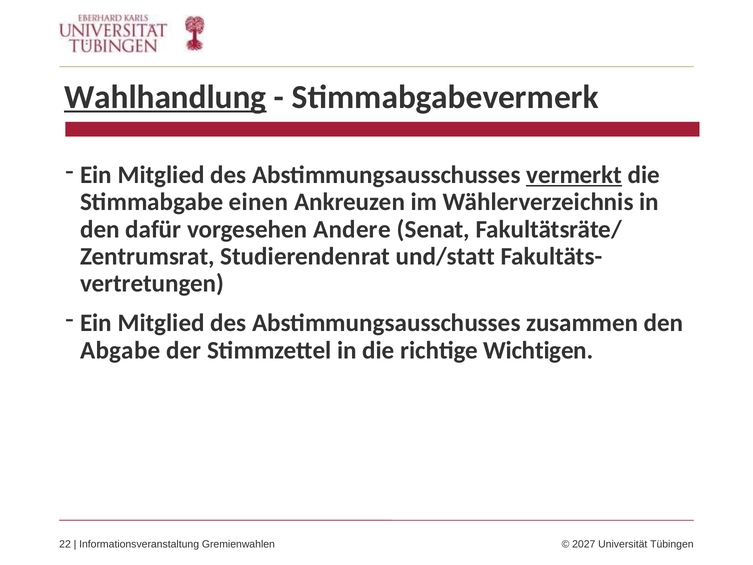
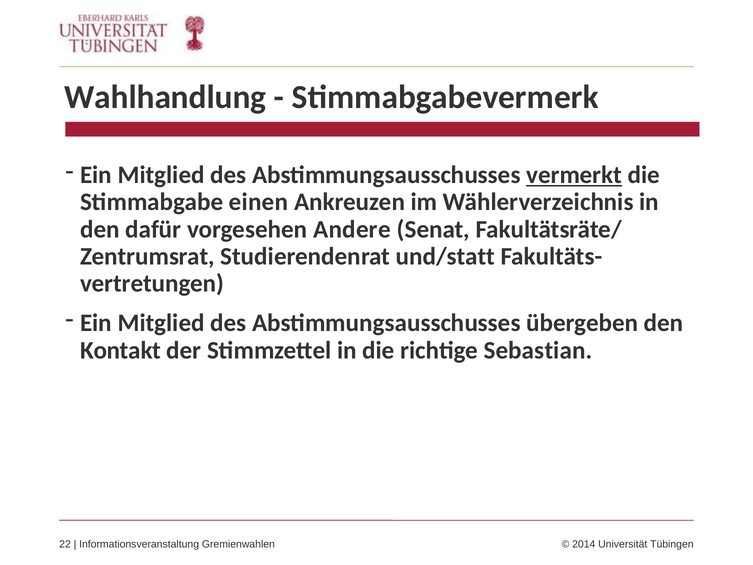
Wahlhandlung underline: present -> none (165, 97)
zusammen: zusammen -> übergeben (582, 323)
Abgabe: Abgabe -> Kontakt (121, 350)
Wichtigen: Wichtigen -> Sebastian (538, 350)
2027: 2027 -> 2014 (584, 544)
